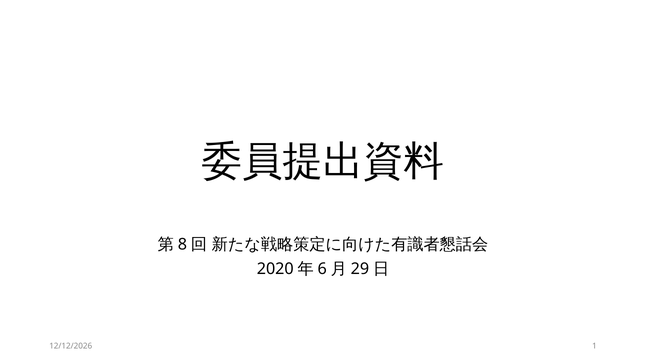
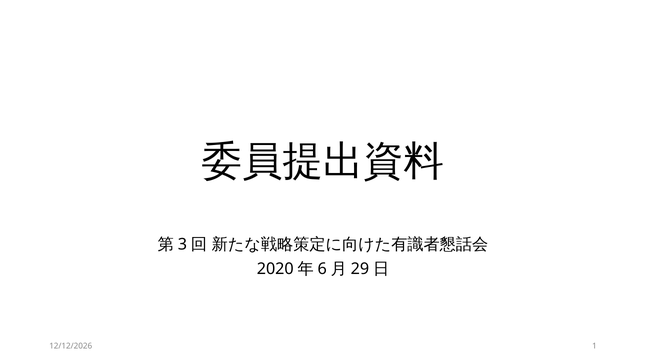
8: 8 -> 3 (182, 245)
